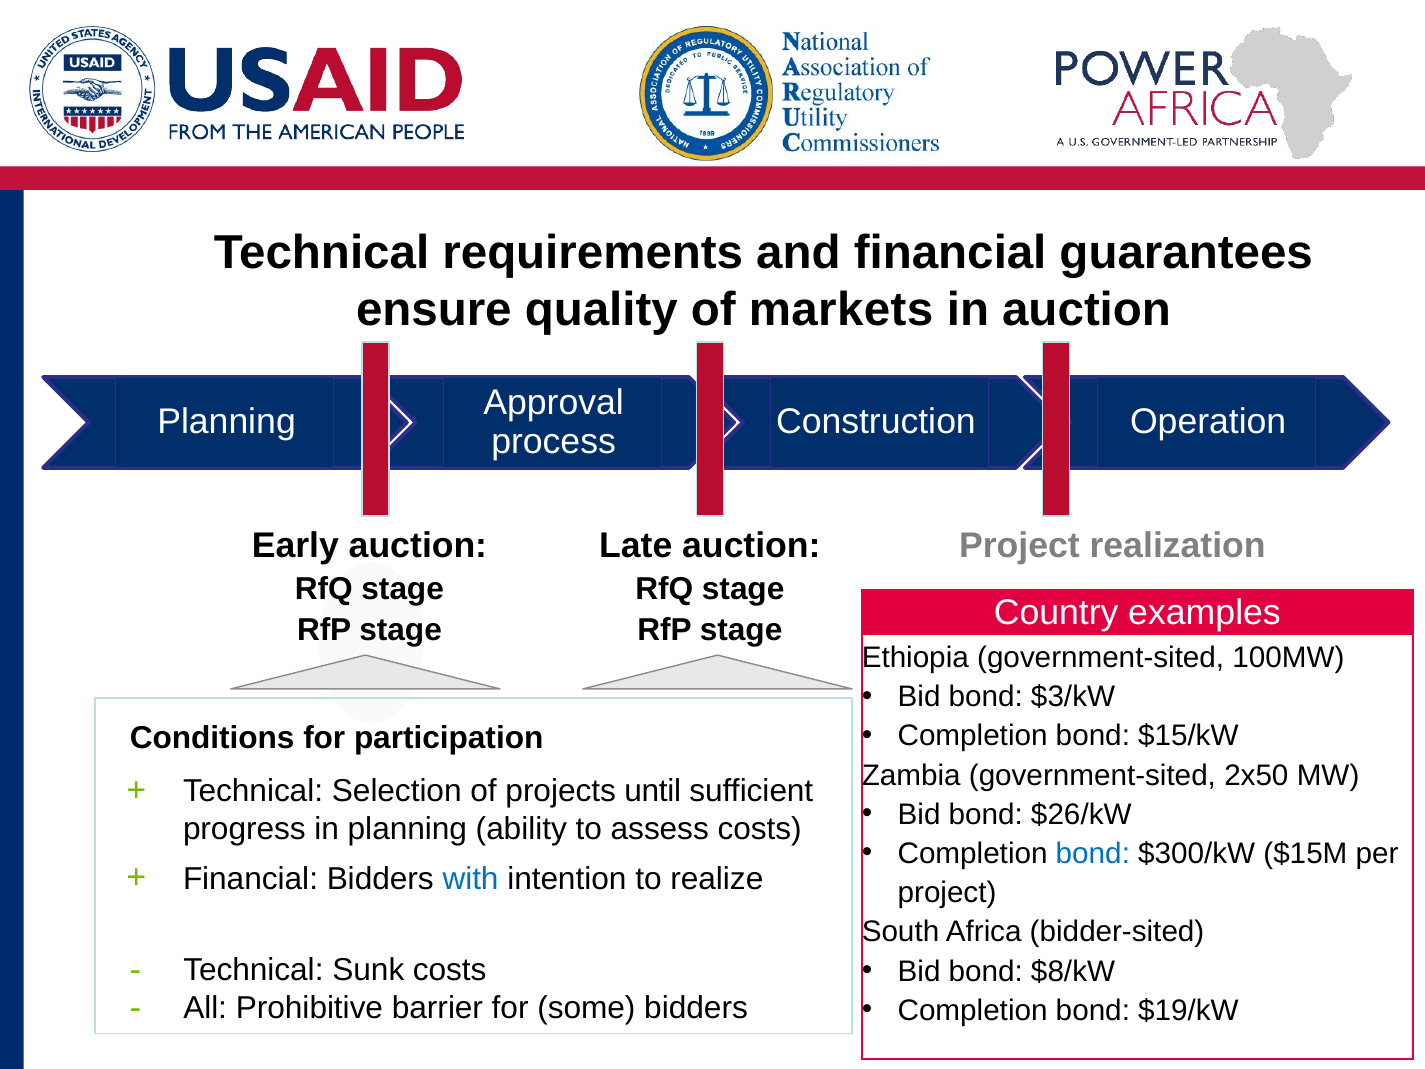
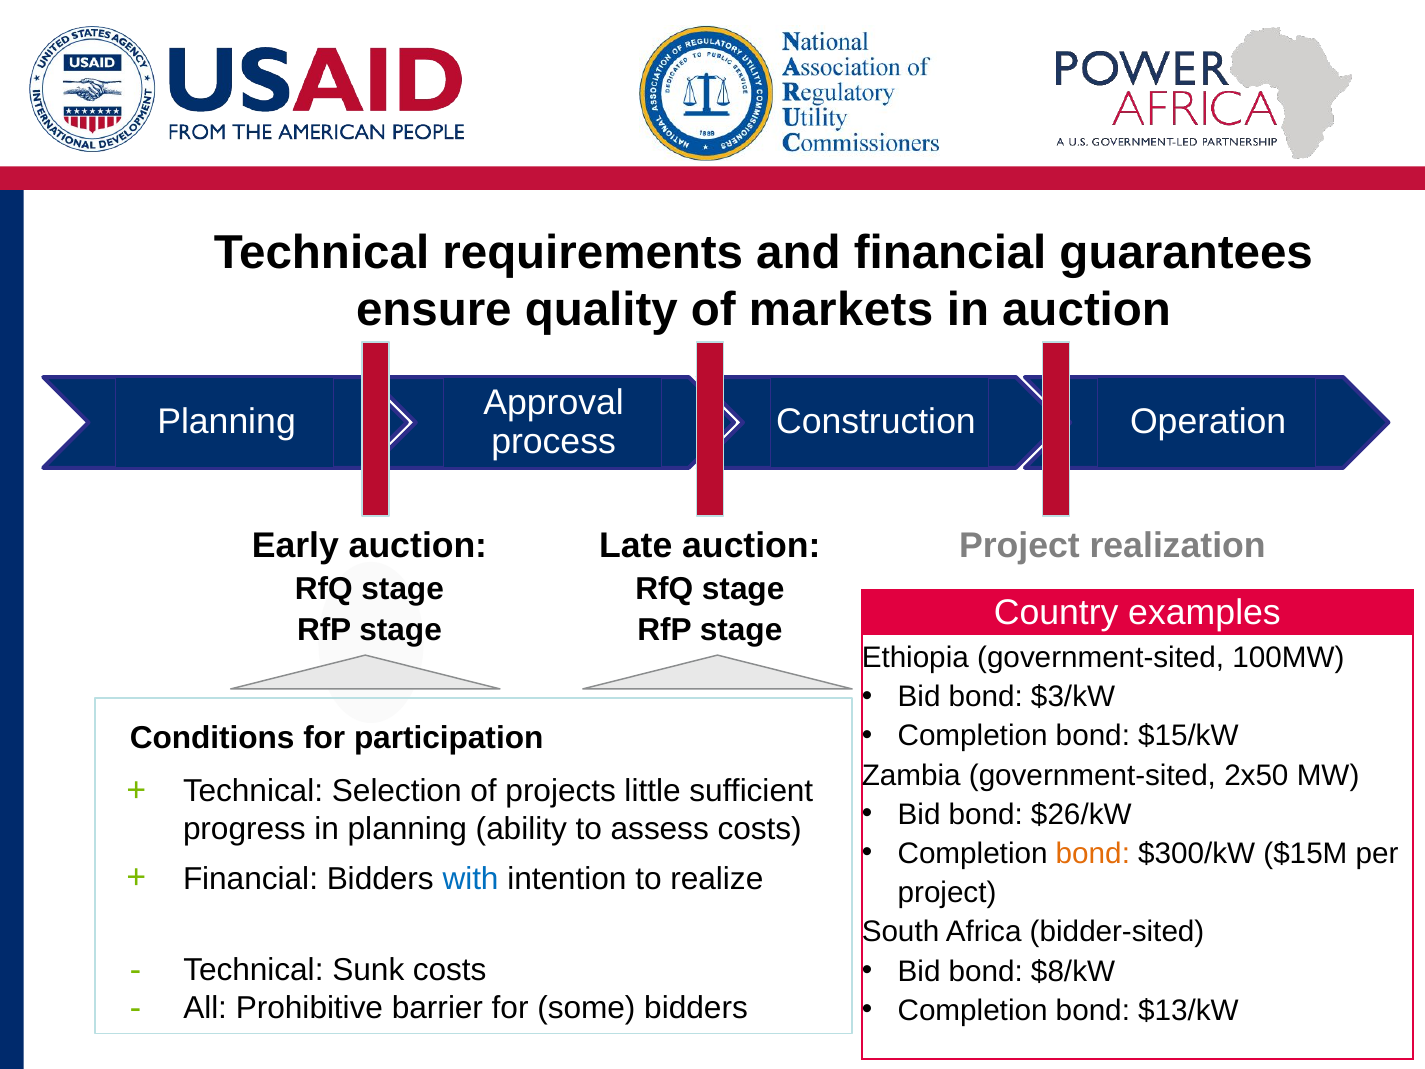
until: until -> little (653, 791)
bond colour: blue -> orange (1093, 854)
$19/kW: $19/kW -> $13/kW (1188, 1010)
